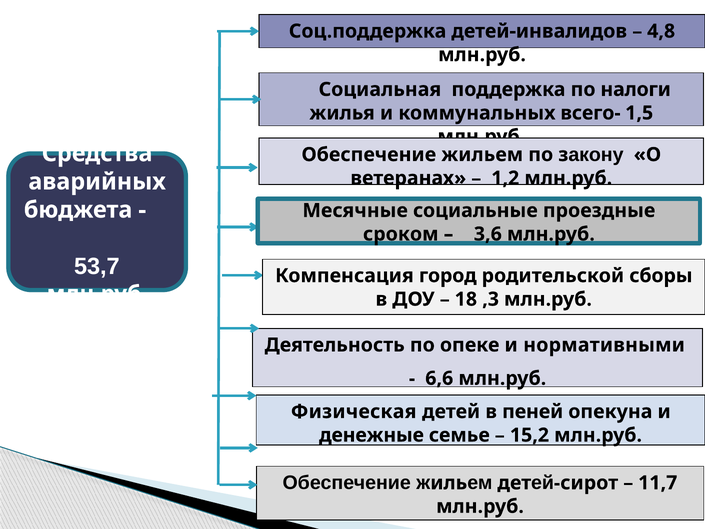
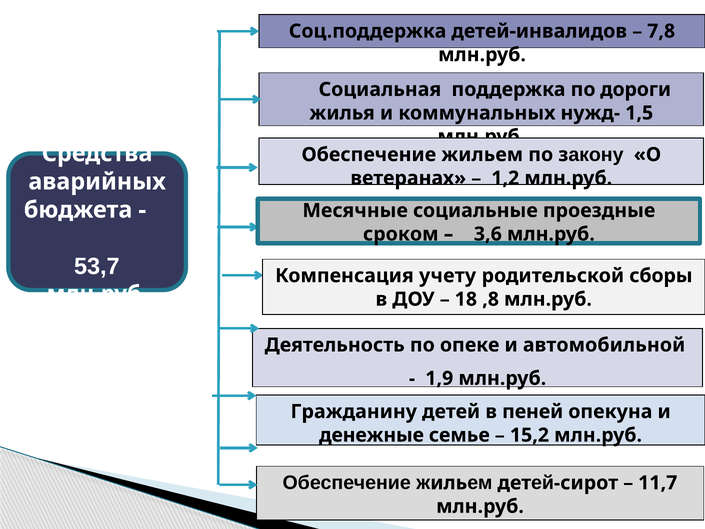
4,8: 4,8 -> 7,8 (661, 31)
налоги: налоги -> дороги (636, 89)
всего-: всего- -> нужд- (590, 113)
город: город -> учету (448, 276)
,3: ,3 -> ,8 (491, 299)
нормативными: нормативными -> автомобильной (604, 345)
6,6: 6,6 -> 1,9 (439, 378)
Физическая: Физическая -> Гражданину (354, 411)
